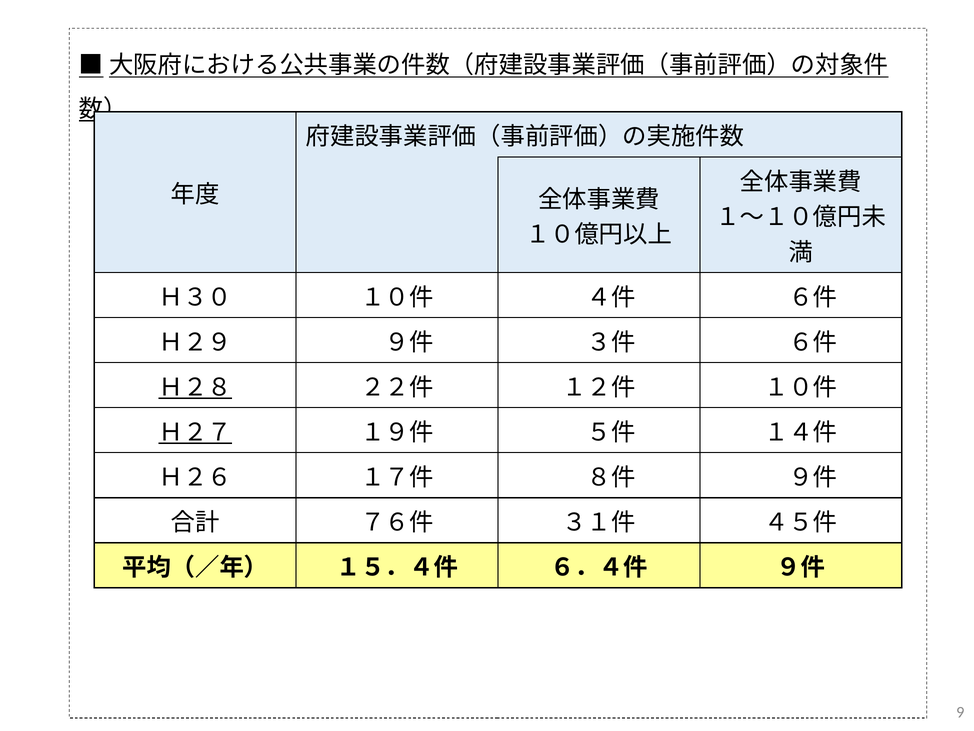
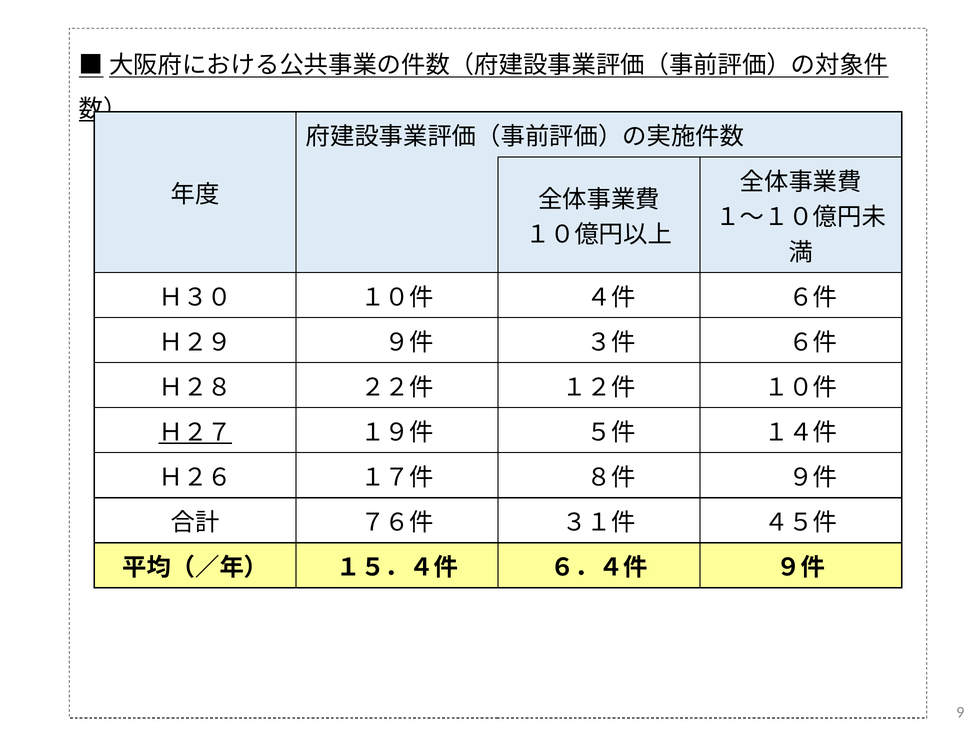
Ｈ２８ underline: present -> none (195, 387)
